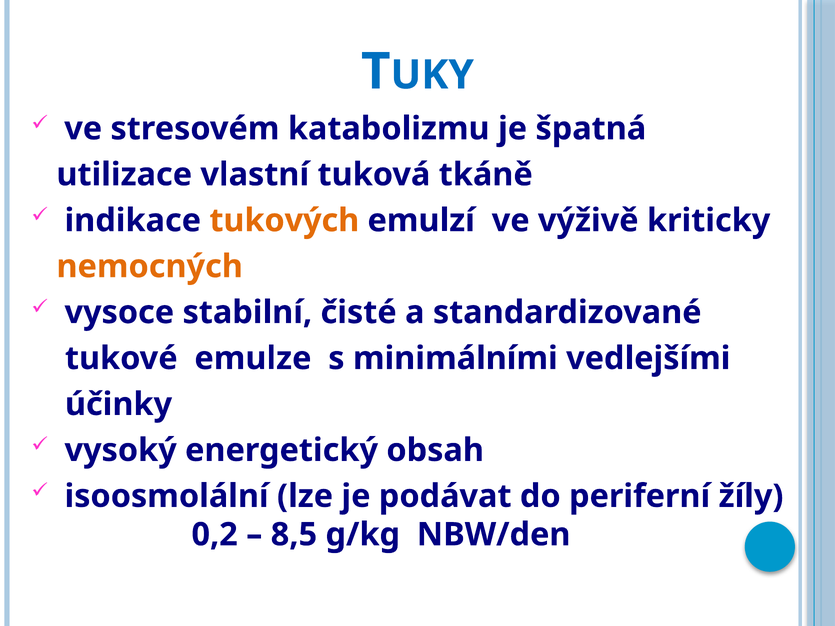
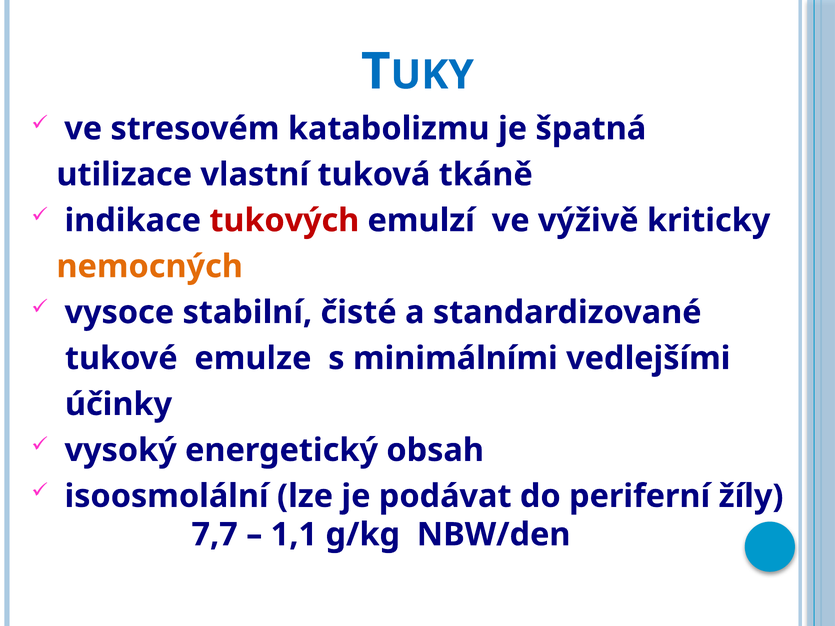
tukových colour: orange -> red (284, 221)
0,2: 0,2 -> 7,7 (215, 535)
8,5: 8,5 -> 1,1 (294, 535)
